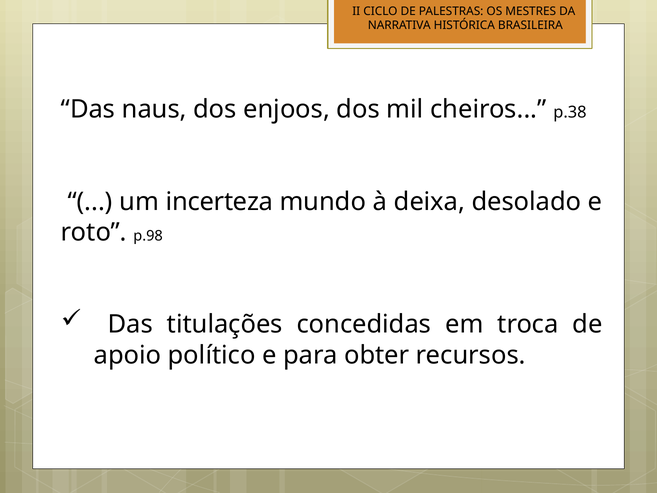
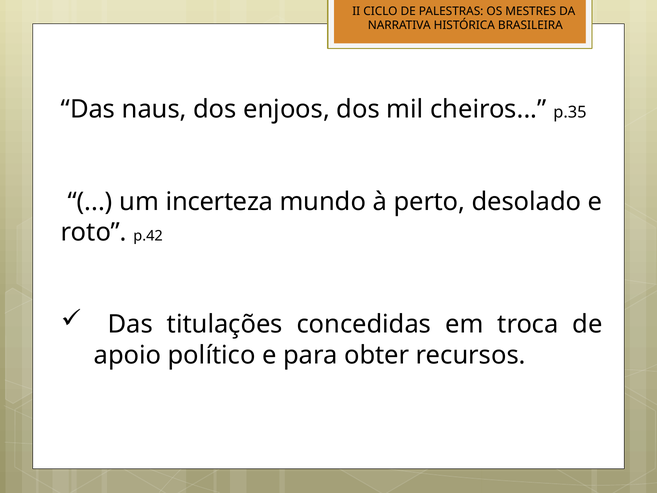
p.38: p.38 -> p.35 (570, 113)
deixa: deixa -> perto (430, 202)
p.98: p.98 -> p.42 (148, 236)
